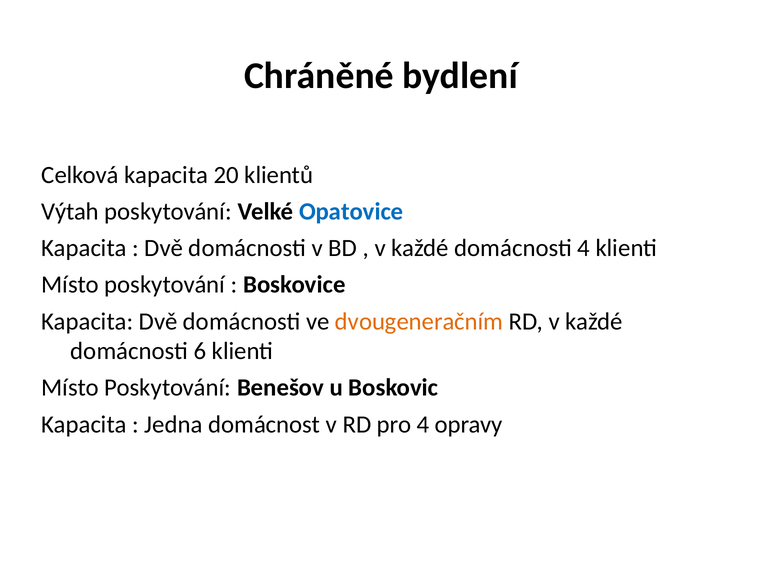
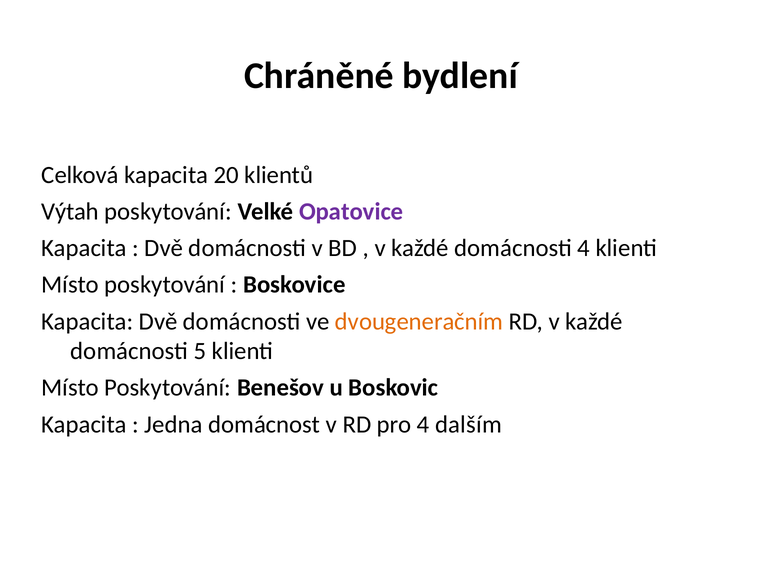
Opatovice colour: blue -> purple (351, 211)
6: 6 -> 5 (200, 351)
opravy: opravy -> dalším (469, 424)
